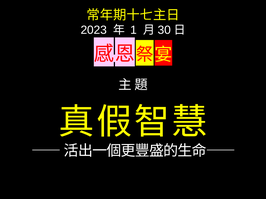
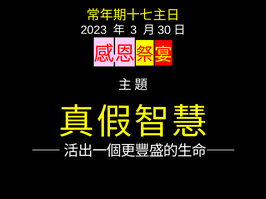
1: 1 -> 3 (134, 30)
